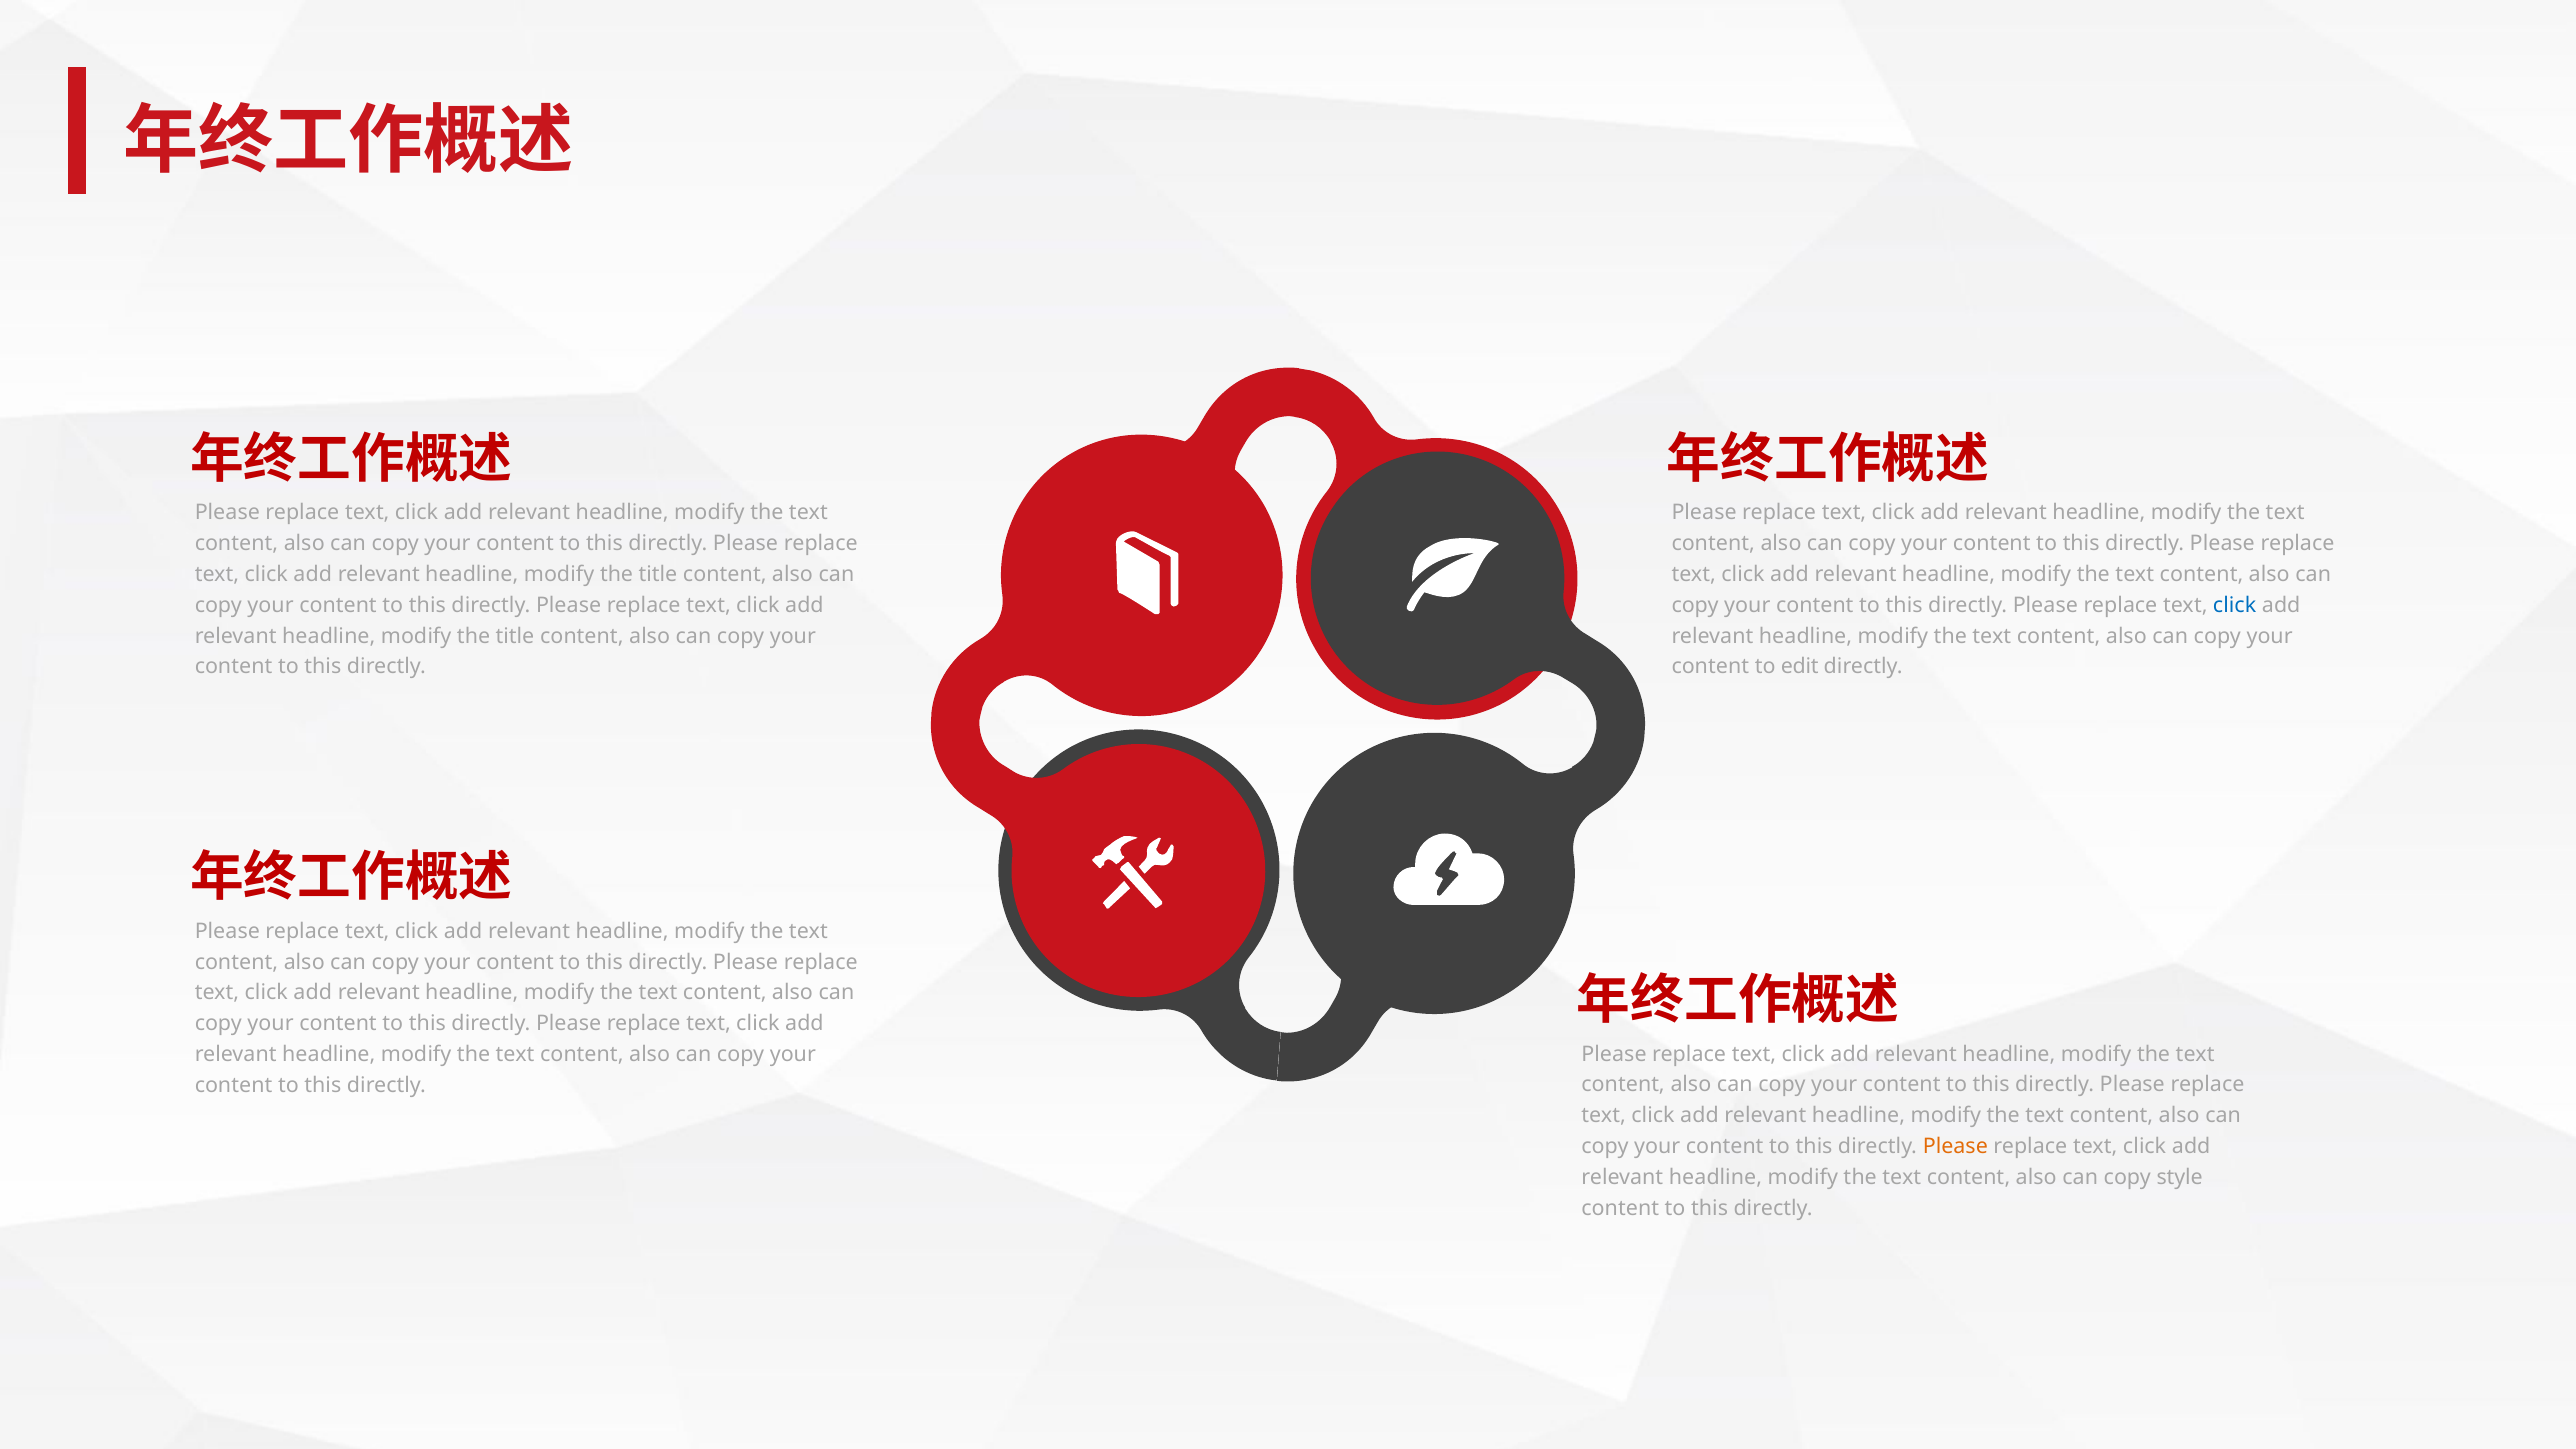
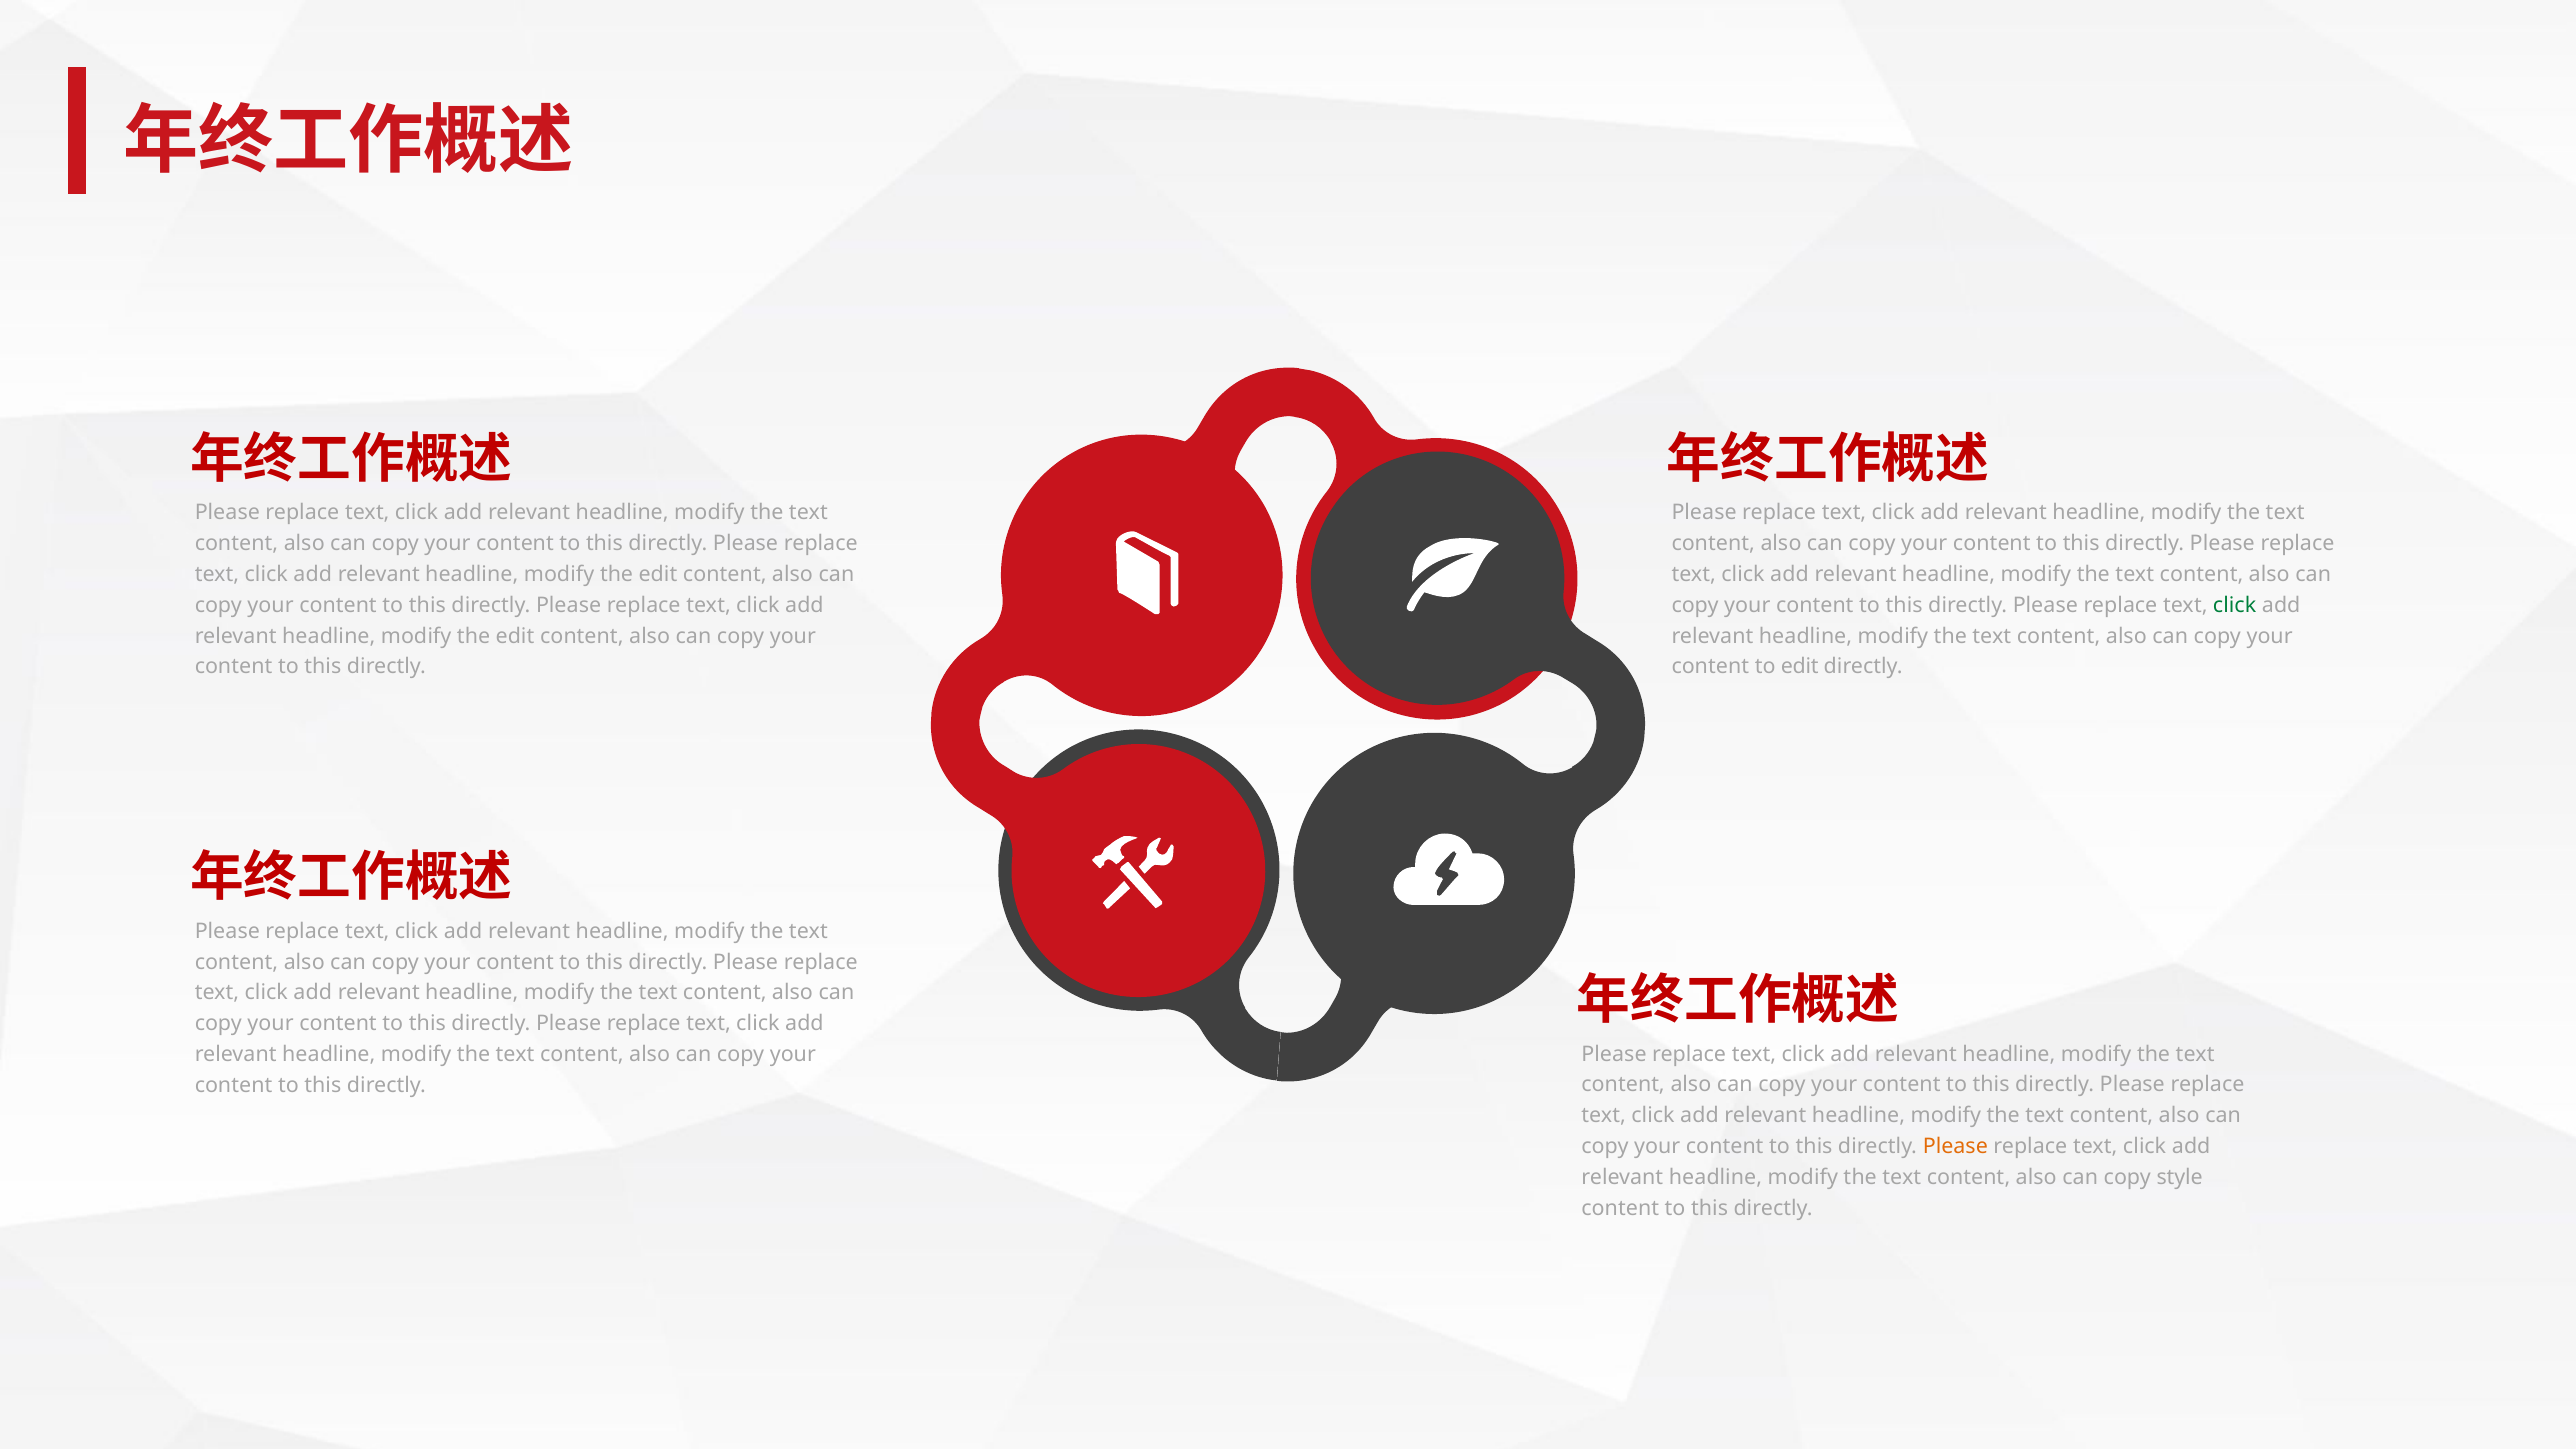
title: title -> edit (658, 574)
click colour: blue -> green (2235, 605)
title: title -> edit (515, 636)
